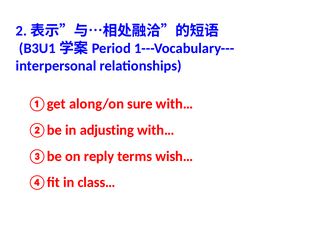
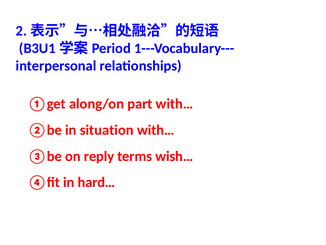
sure: sure -> part (140, 104)
adjusting: adjusting -> situation (107, 130)
class…: class… -> hard… (97, 182)
